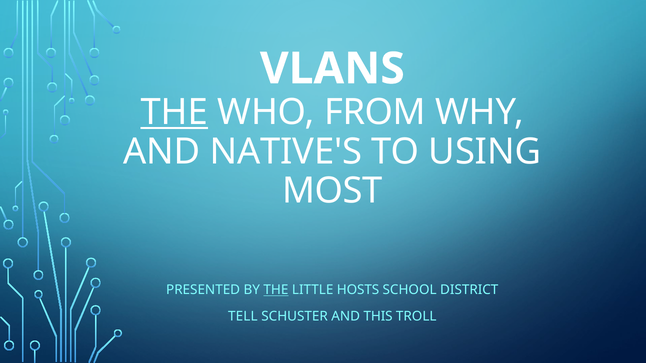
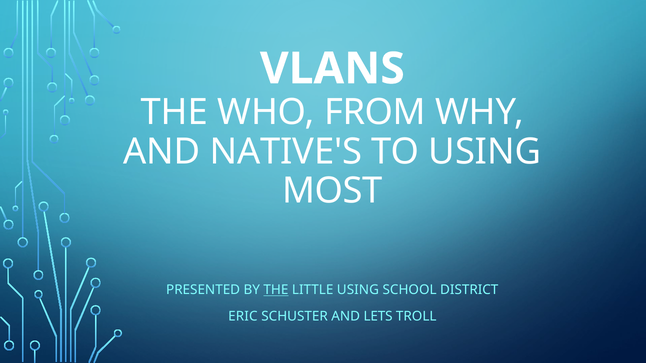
THE underline: present -> none (174, 112)
LITTLE HOSTS: HOSTS -> USING (358, 290)
TELL: TELL -> ERIC (243, 316)
THIS: THIS -> LETS (378, 316)
